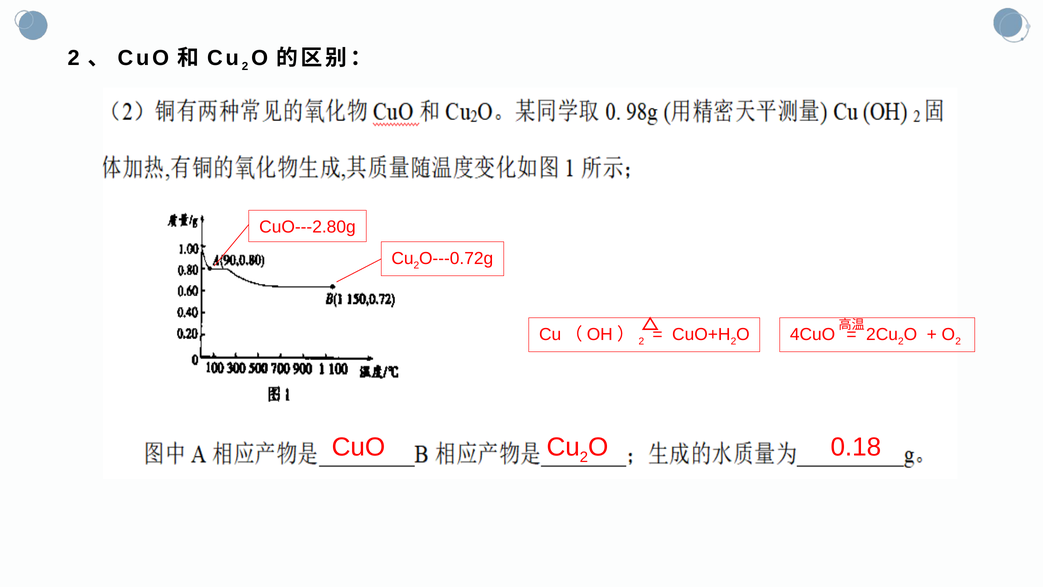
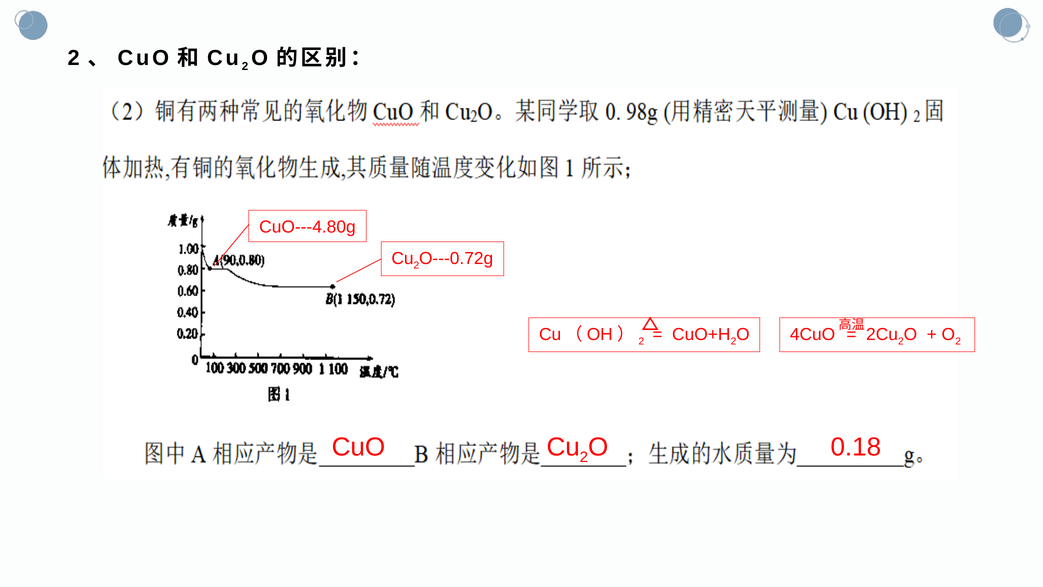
CuO---2.80g: CuO---2.80g -> CuO---4.80g (307, 227)
